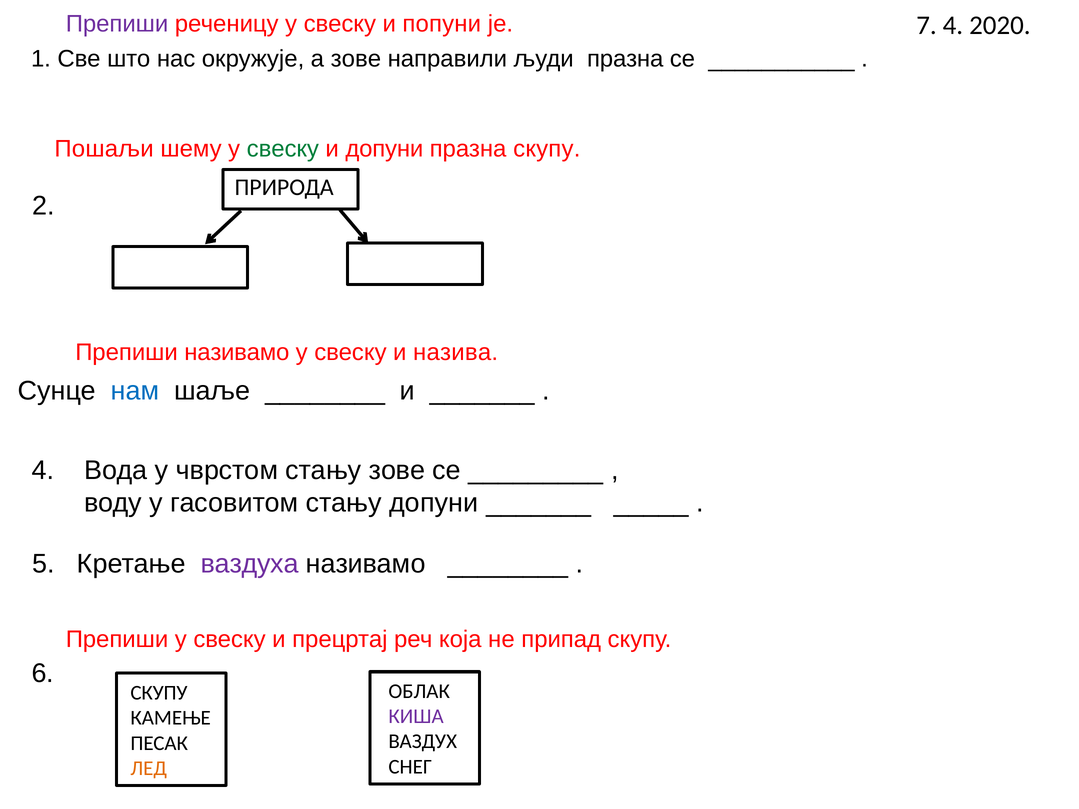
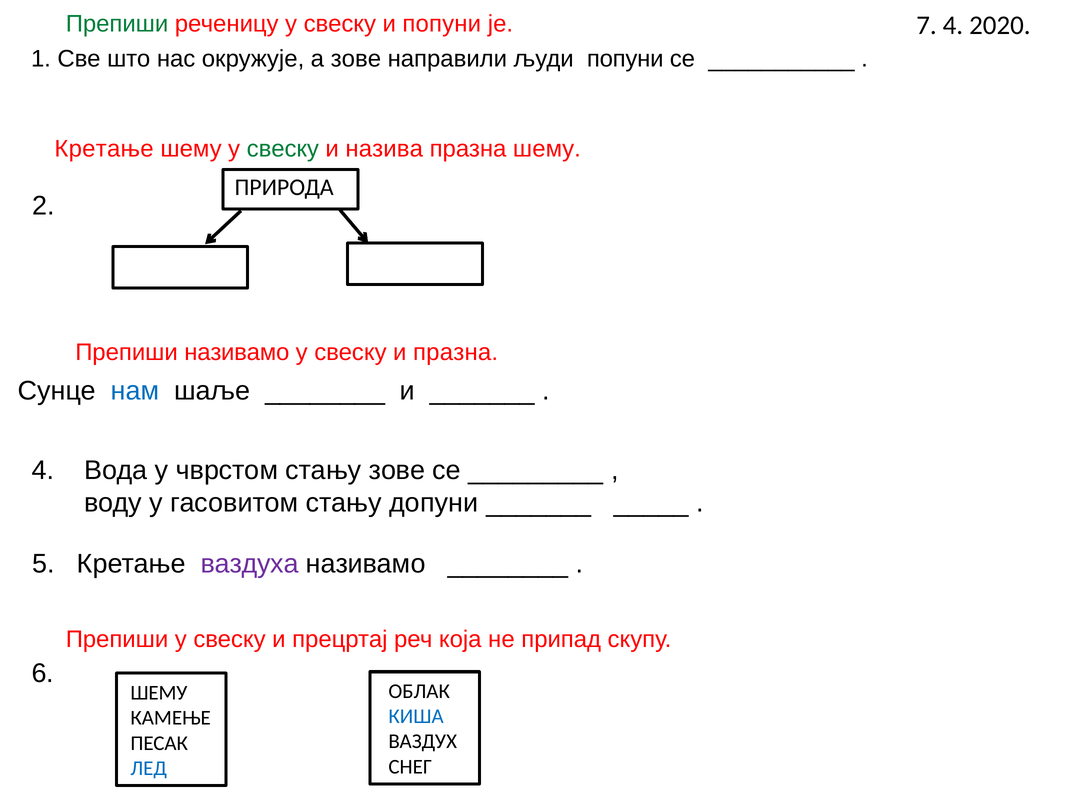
Препиши colour: purple -> green (117, 24)
људи празна: празна -> попуни (625, 59)
Пошаљи: Пошаљи -> Кретање (104, 149)
и допуни: допуни -> назива (384, 149)
празна скупу: скупу -> шему (547, 149)
и назива: назива -> празна (456, 353)
СКУПУ: СКУПУ -> ШЕМУ (159, 693)
КИША colour: purple -> blue (416, 717)
ЛЕД colour: orange -> blue (149, 769)
